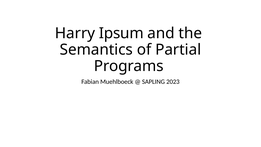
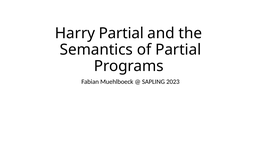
Harry Ipsum: Ipsum -> Partial (121, 33)
